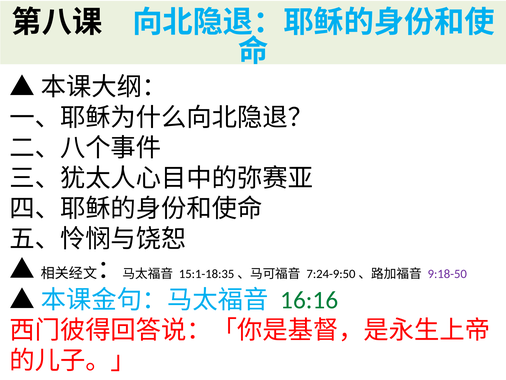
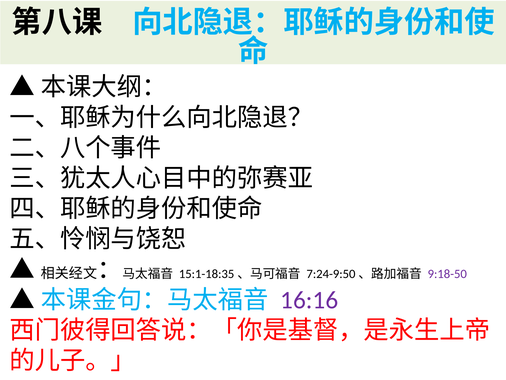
16:16 colour: green -> purple (309, 300)
